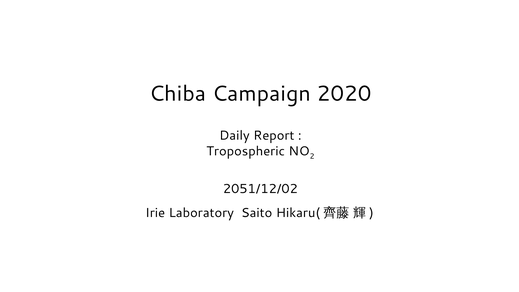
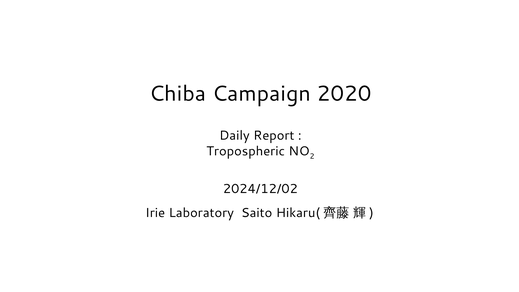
2051/12/02: 2051/12/02 -> 2024/12/02 (260, 189)
